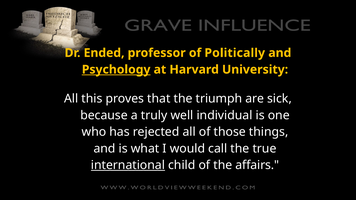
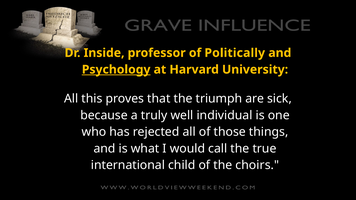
Ended: Ended -> Inside (104, 53)
international underline: present -> none (128, 165)
affairs: affairs -> choirs (257, 165)
